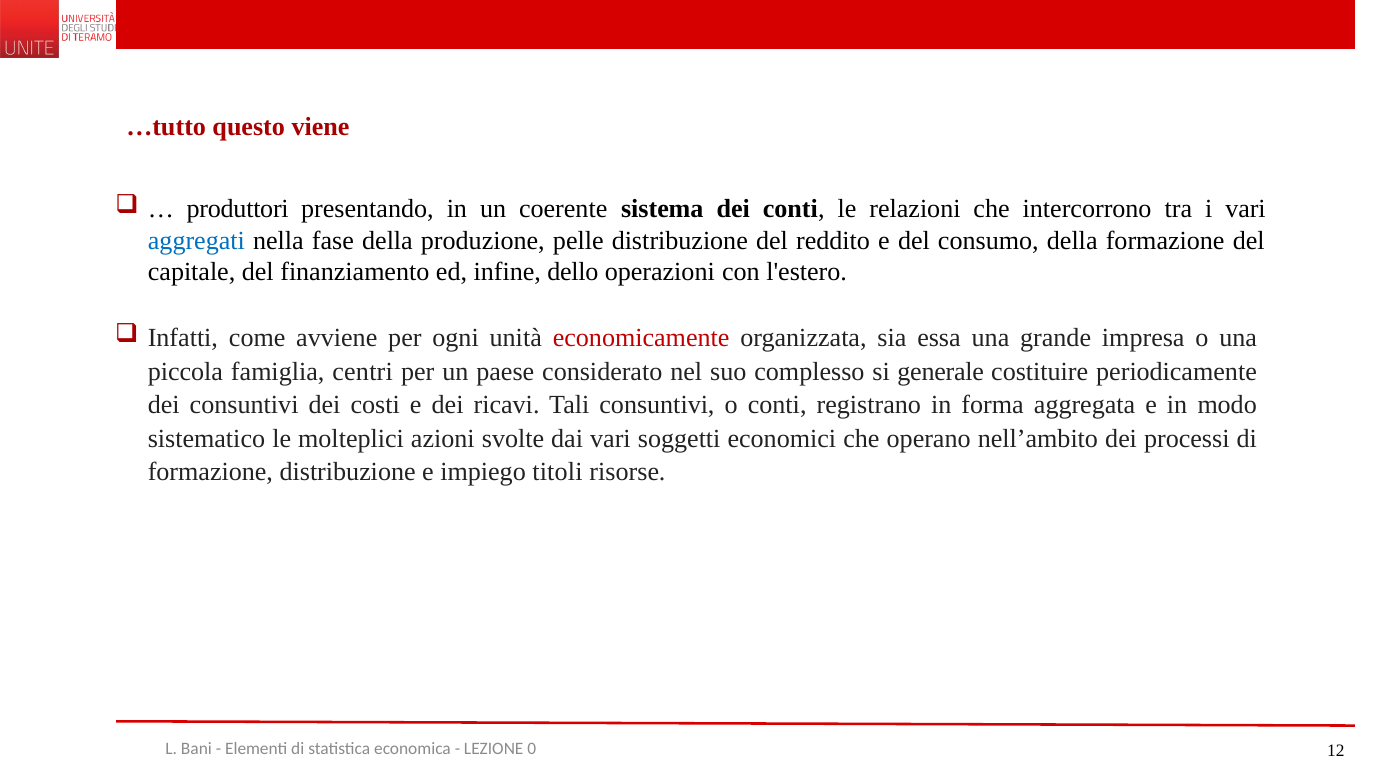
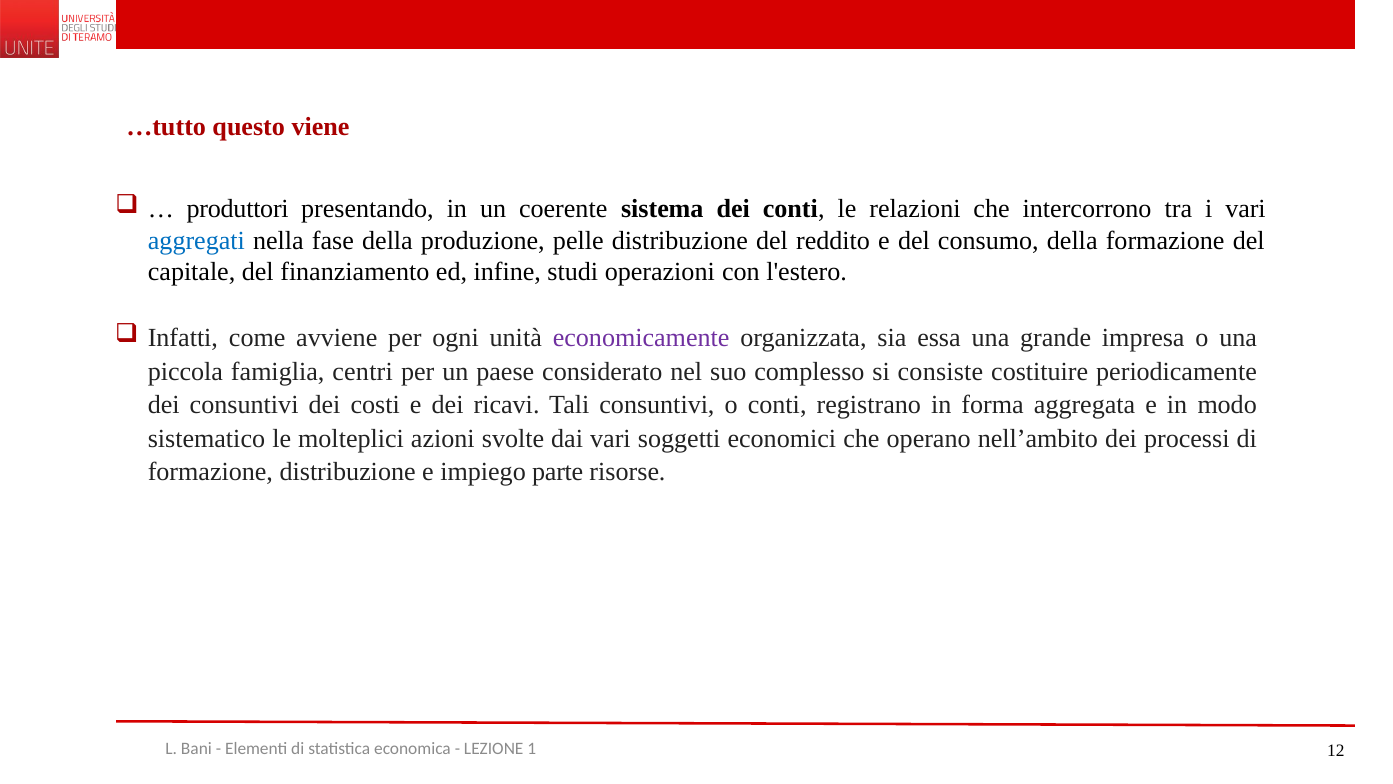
dello: dello -> studi (573, 272)
economicamente colour: red -> purple (641, 338)
generale: generale -> consiste (940, 371)
titoli: titoli -> parte (558, 472)
0: 0 -> 1 (532, 748)
